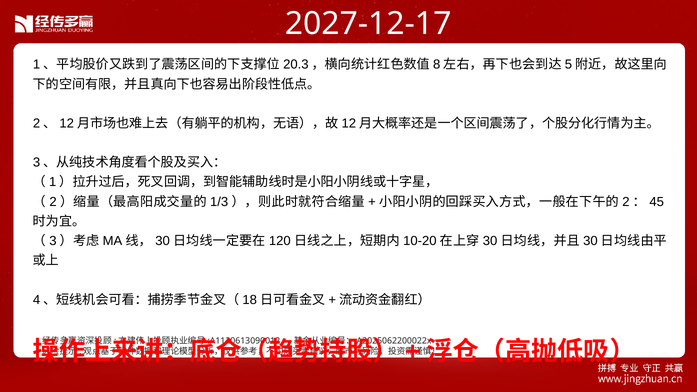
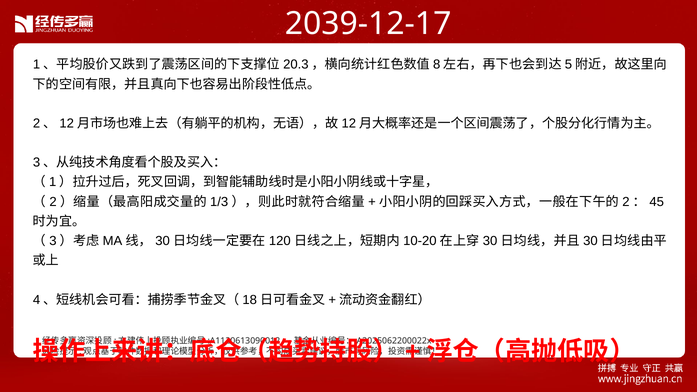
2027-12-17: 2027-12-17 -> 2039-12-17 (368, 24)
